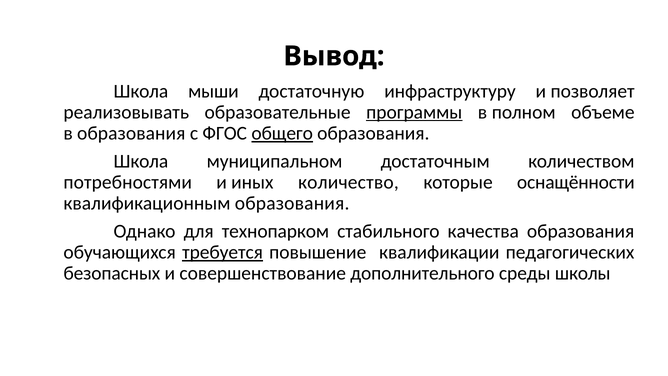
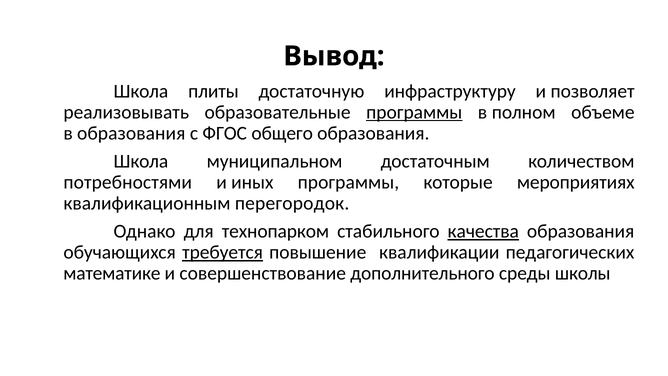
мыши: мыши -> плиты (213, 91)
общего underline: present -> none (282, 133)
иных количество: количество -> программы (348, 182)
оснащённости: оснащённости -> мероприятиях (576, 182)
квалификационным образования: образования -> перегородок (292, 203)
качества underline: none -> present (483, 231)
безопасных: безопасных -> математике (112, 273)
